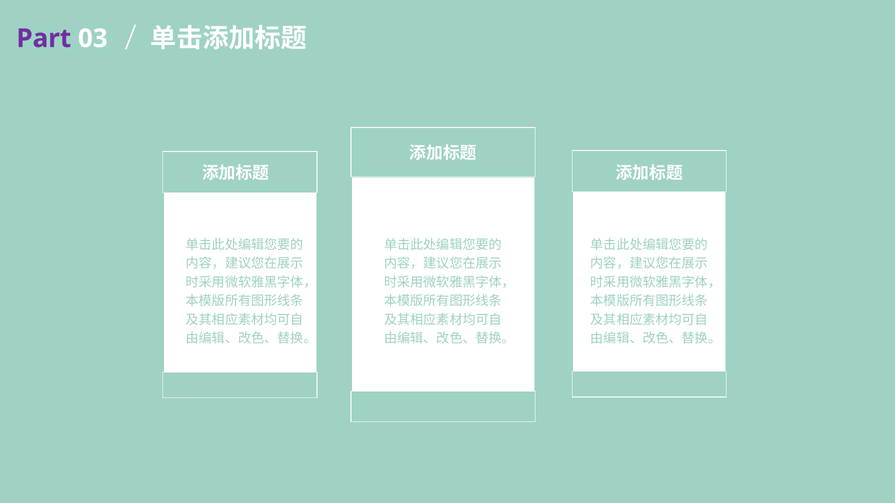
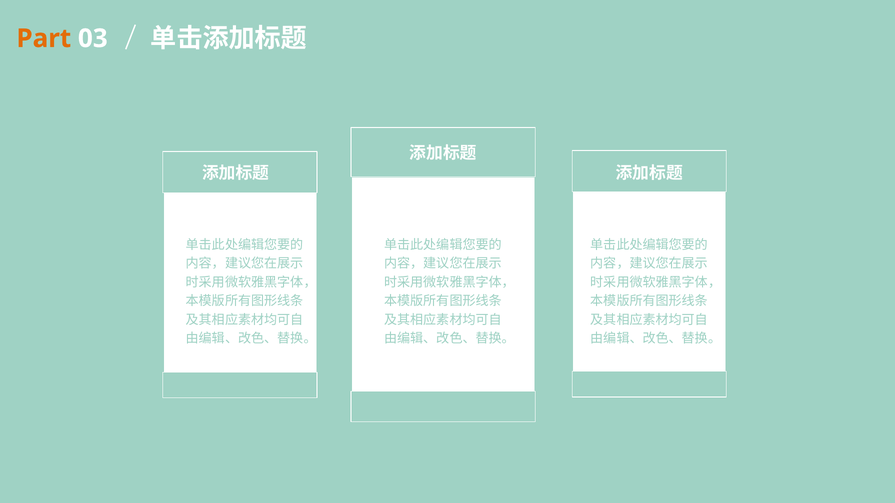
Part colour: purple -> orange (44, 39)
